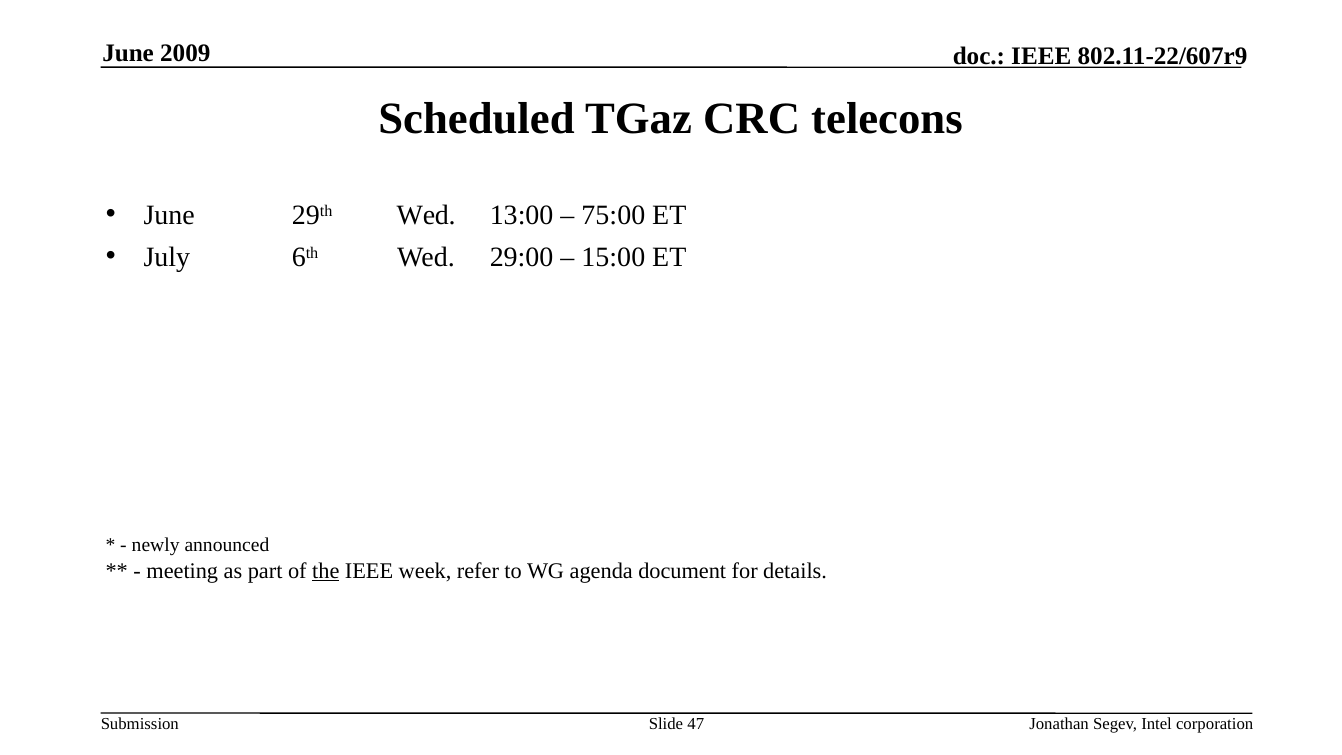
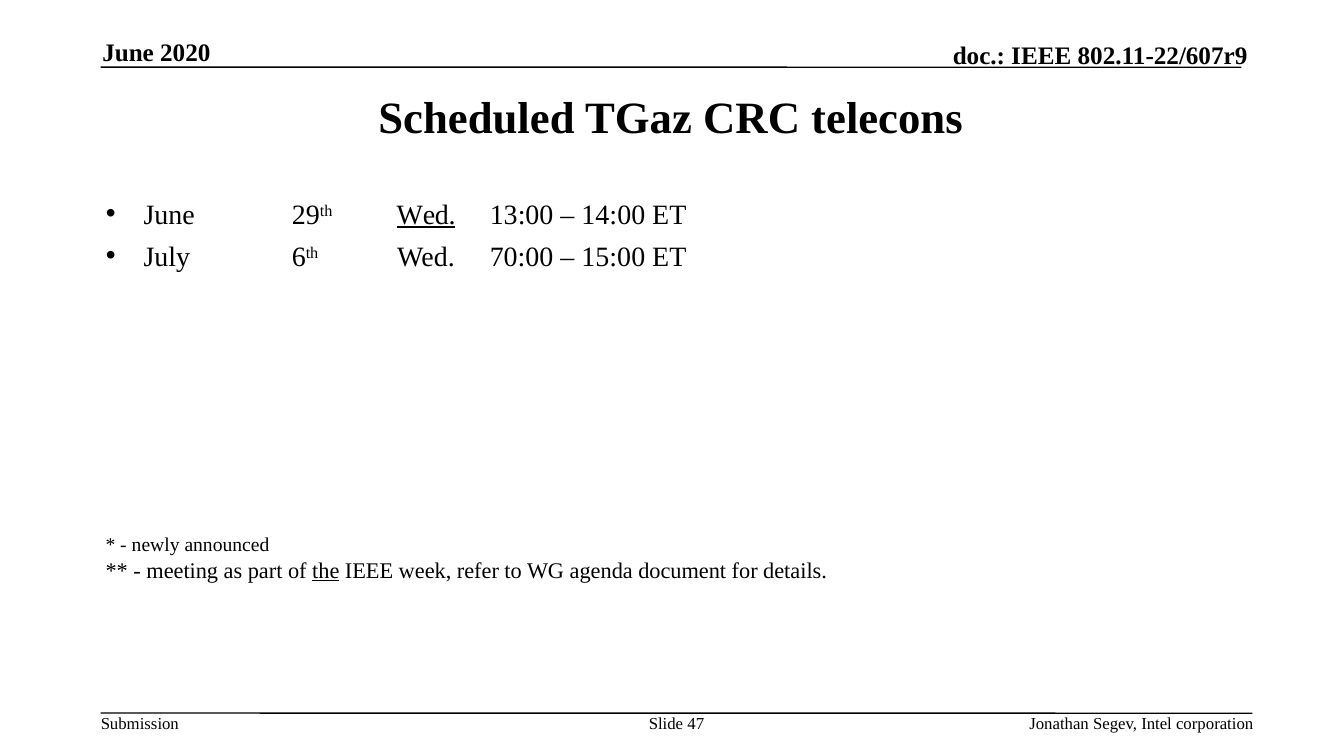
2009: 2009 -> 2020 (185, 53)
Wed underline: none -> present (426, 215)
75:00: 75:00 -> 14:00 (613, 215)
29:00: 29:00 -> 70:00 (522, 257)
